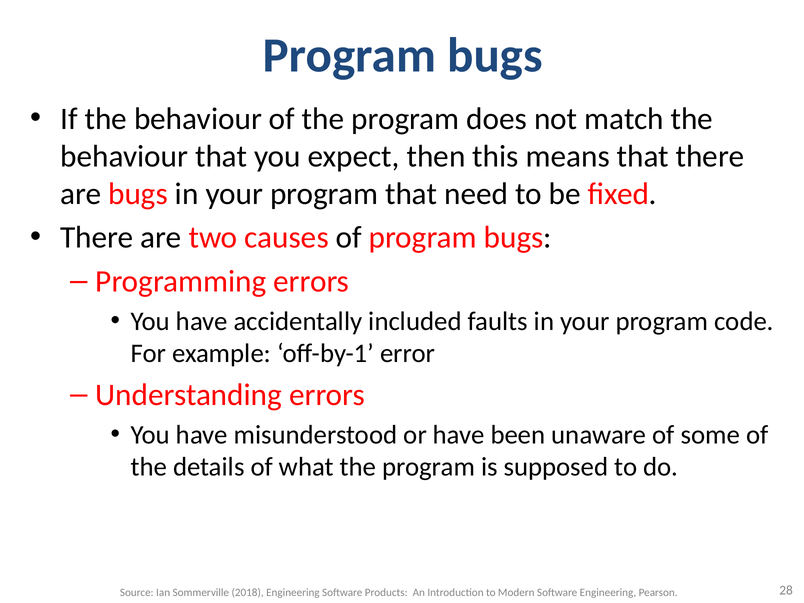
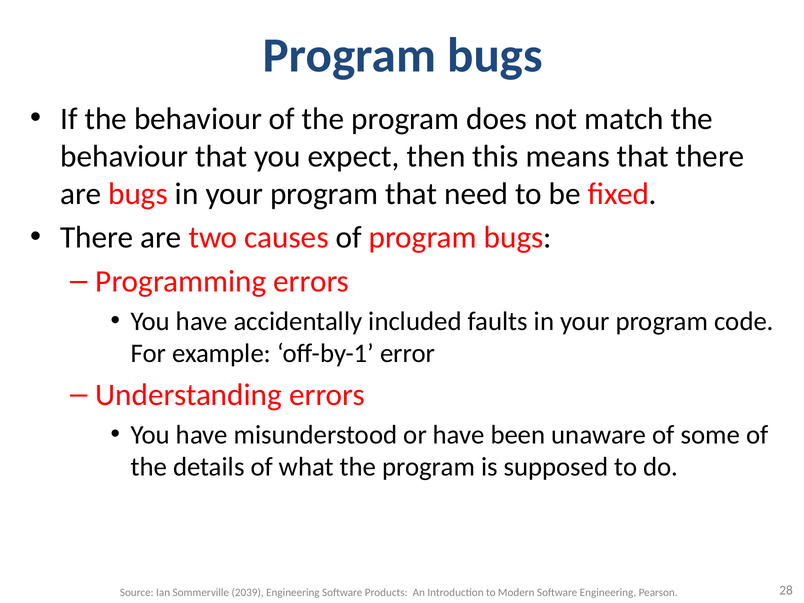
2018: 2018 -> 2039 (248, 592)
